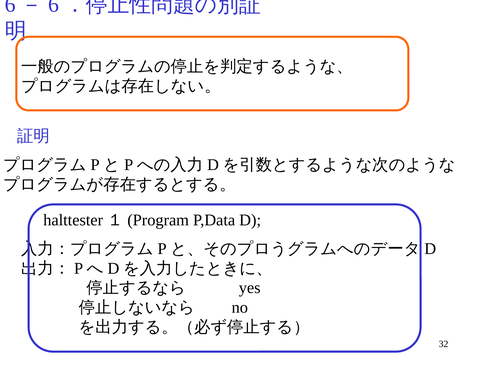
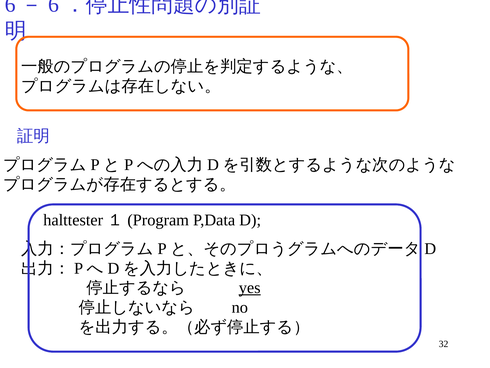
yes underline: none -> present (250, 288)
